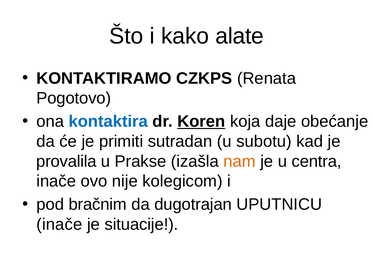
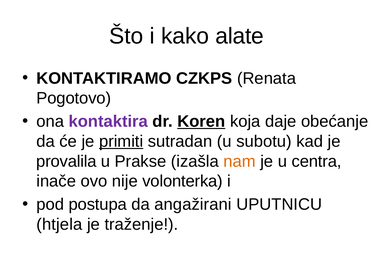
kontaktira colour: blue -> purple (108, 121)
primiti underline: none -> present (121, 141)
kolegicom: kolegicom -> volonterka (183, 181)
bračnim: bračnim -> postupa (98, 204)
dugotrajan: dugotrajan -> angažirani (193, 204)
inače: inače -> htjela (59, 224)
situacije: situacije -> traženje (141, 224)
